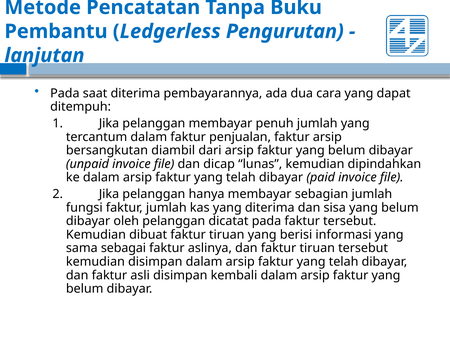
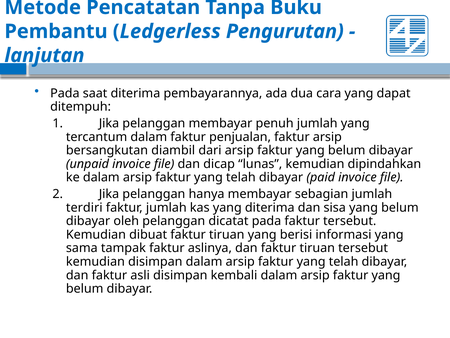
fungsi: fungsi -> terdiri (84, 207)
sebagai: sebagai -> tampak (123, 248)
